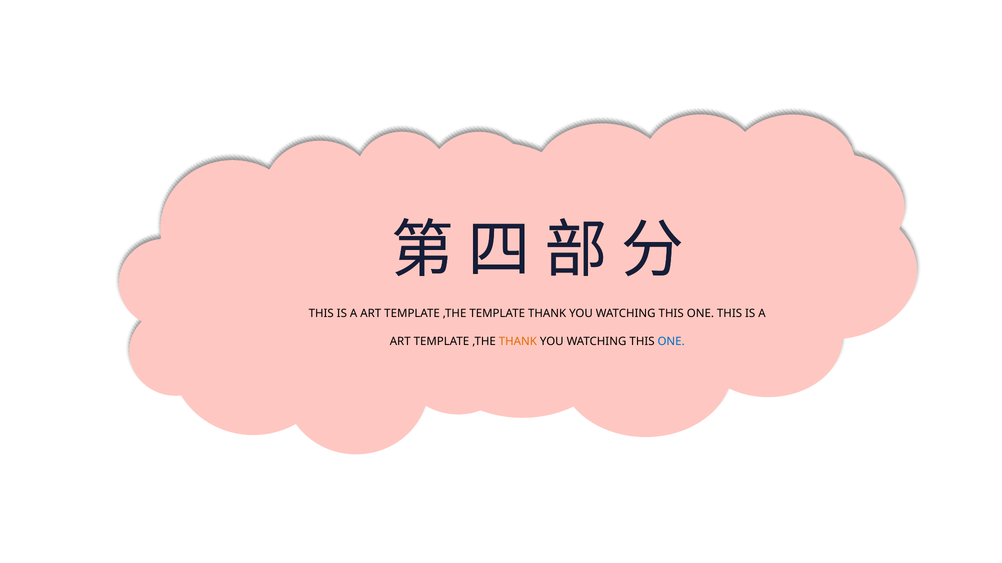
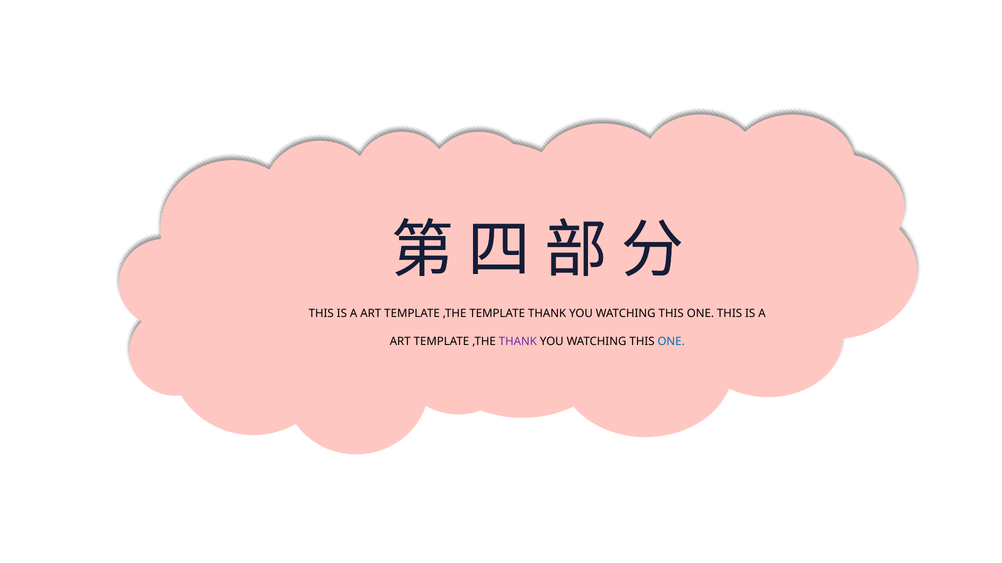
THANK colour: orange -> purple (518, 342)
